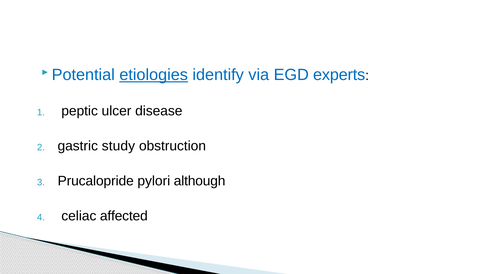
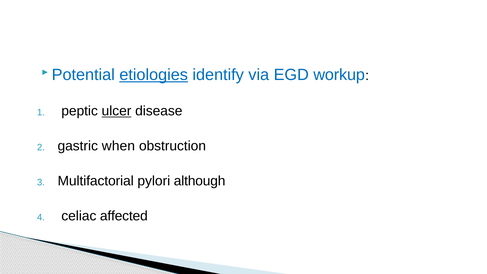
experts: experts -> workup (339, 75)
ulcer underline: none -> present (117, 111)
study: study -> when (118, 146)
Prucalopride: Prucalopride -> Multifactorial (96, 181)
